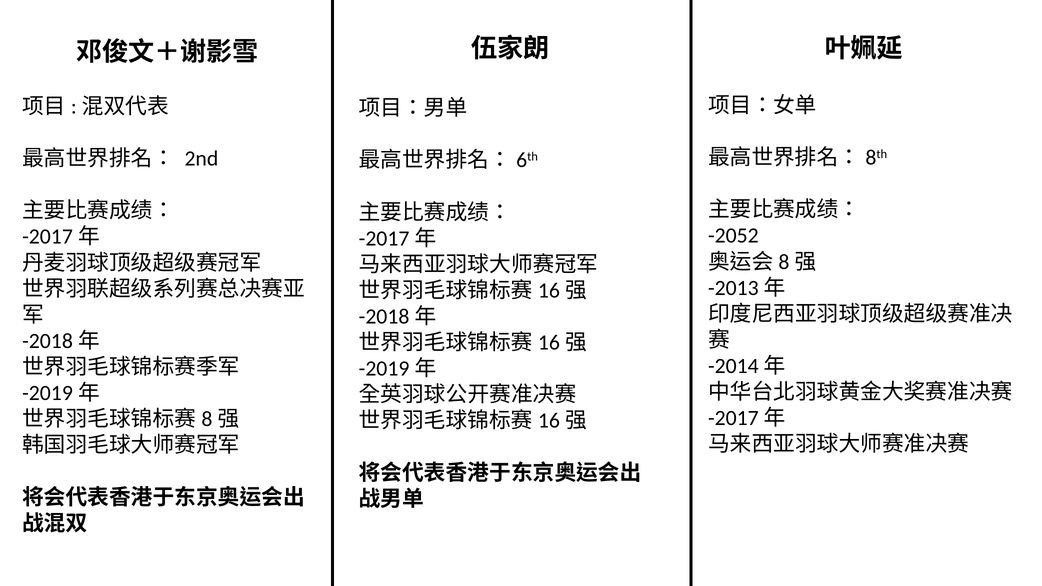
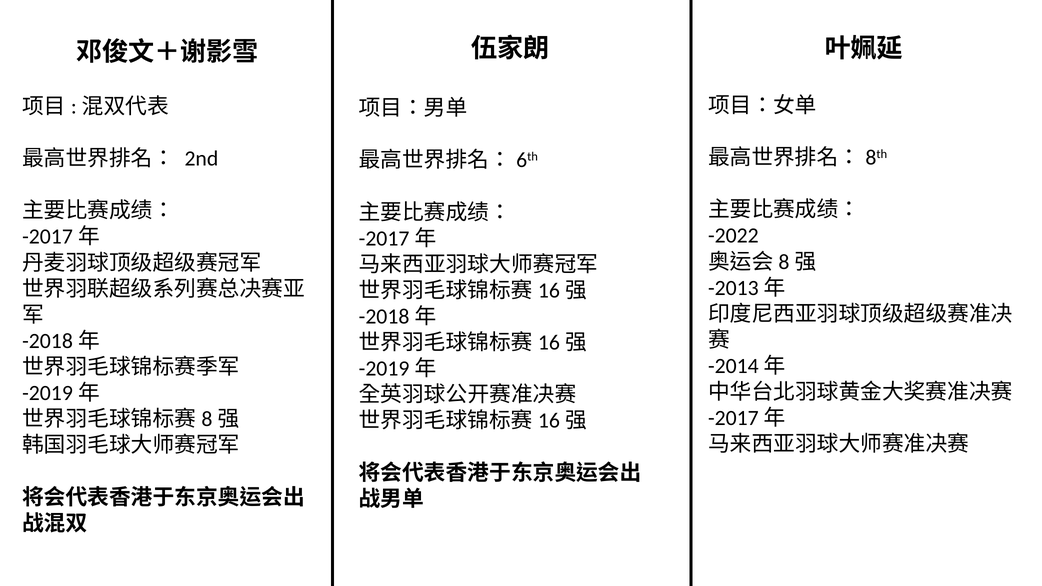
-2052: -2052 -> -2022 (733, 236)
